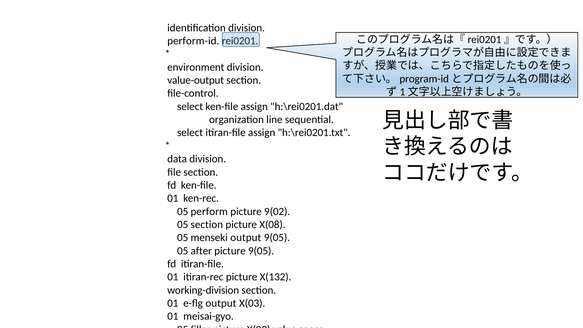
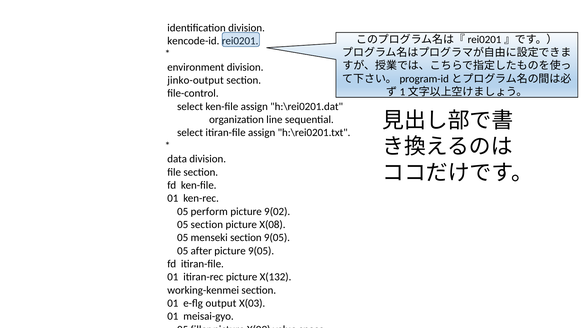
perform-id: perform-id -> kencode-id (193, 41)
value-output: value-output -> jinko-output (196, 80)
menseki output: output -> section (246, 238)
working-division: working-division -> working-kenmei (203, 290)
